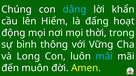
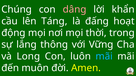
dâng colour: light blue -> pink (75, 9)
Hiểm: Hiểm -> Táng (54, 21)
bình: bình -> lắng (27, 45)
